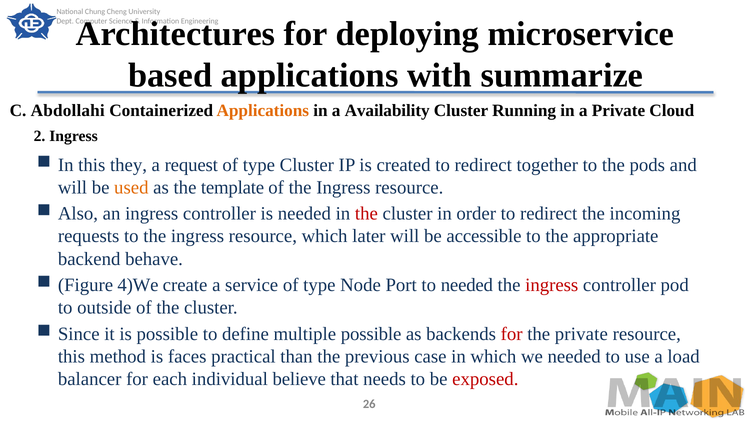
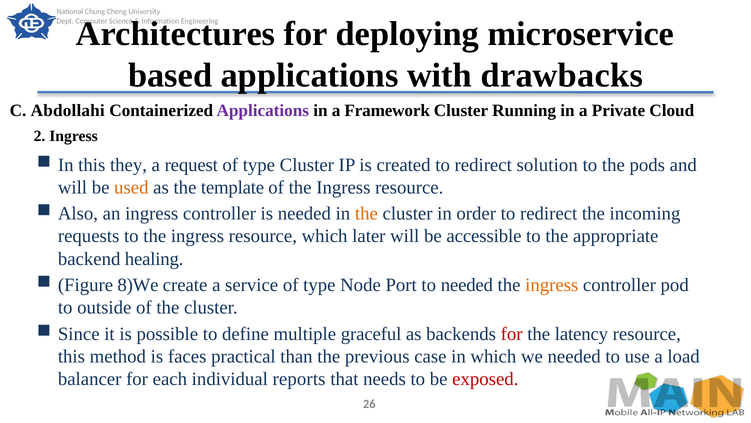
summarize: summarize -> drawbacks (562, 75)
Applications colour: orange -> purple (263, 110)
Availability: Availability -> Framework (387, 110)
together: together -> solution (547, 165)
the colour: red -> orange (366, 213)
behave: behave -> healing (154, 259)
4)We: 4)We -> 8)We (138, 285)
ingress colour: red -> orange (552, 285)
multiple possible: possible -> graceful (371, 334)
the private: private -> latency (581, 334)
believe: believe -> reports (299, 379)
